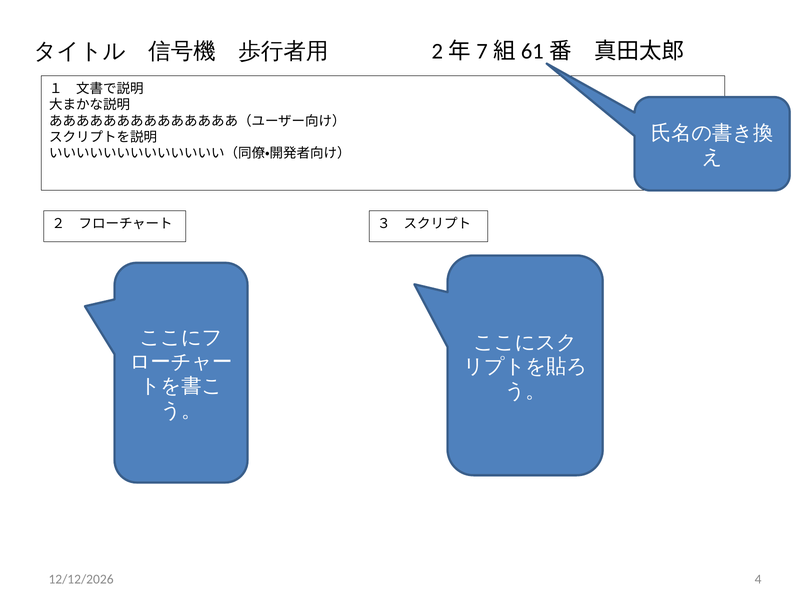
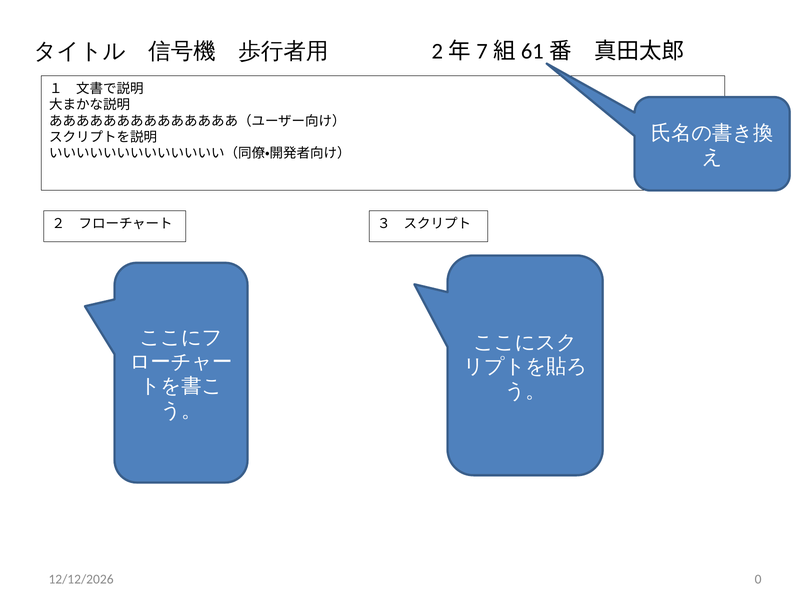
4: 4 -> 0 (758, 580)
